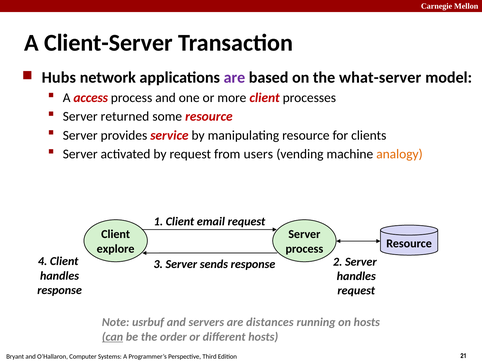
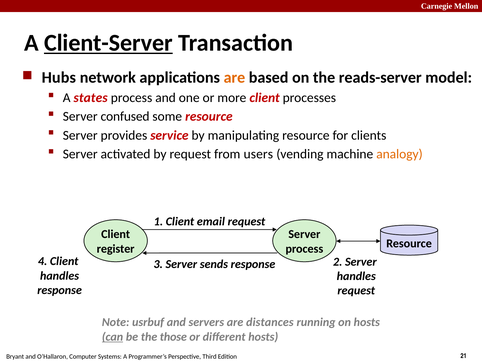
Client-Server underline: none -> present (108, 43)
are colour: purple -> orange (234, 77)
what-server: what-server -> reads-server (380, 77)
access: access -> states (91, 98)
returned: returned -> confused (125, 116)
explore: explore -> register (116, 248)
order: order -> those (173, 336)
